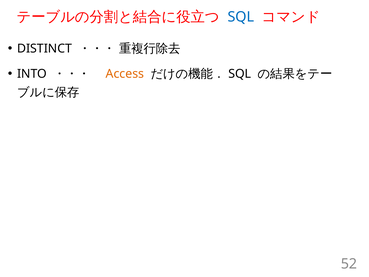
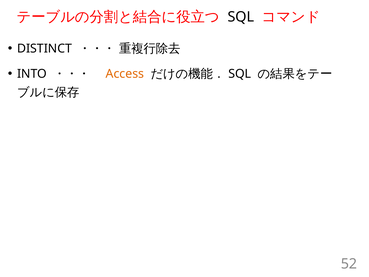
SQL colour: blue -> black (241, 17)
